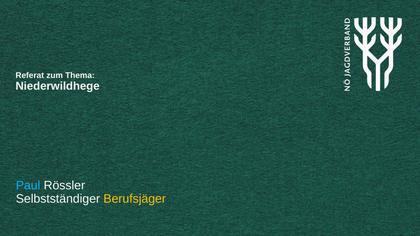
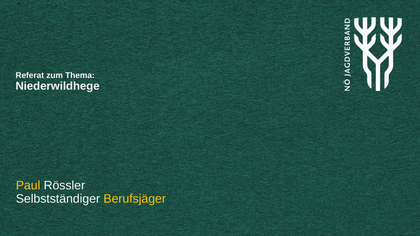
Paul colour: light blue -> yellow (28, 186)
